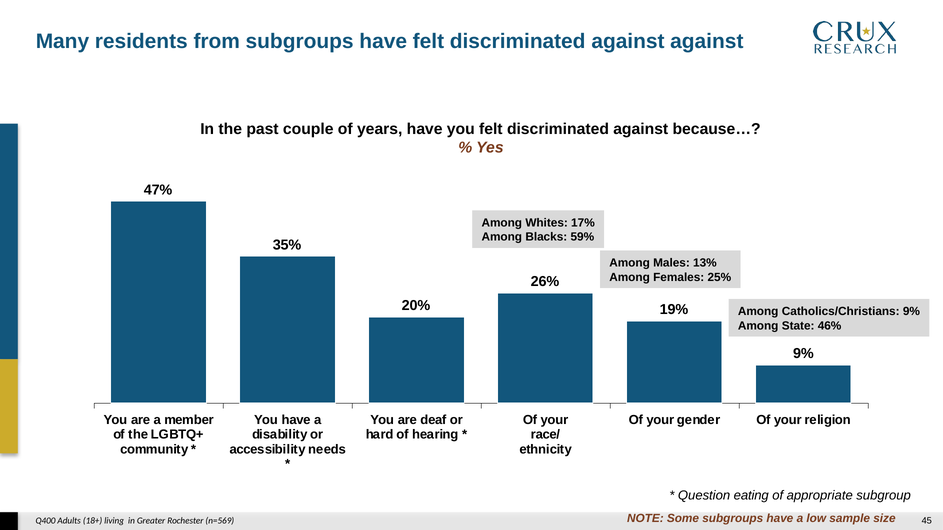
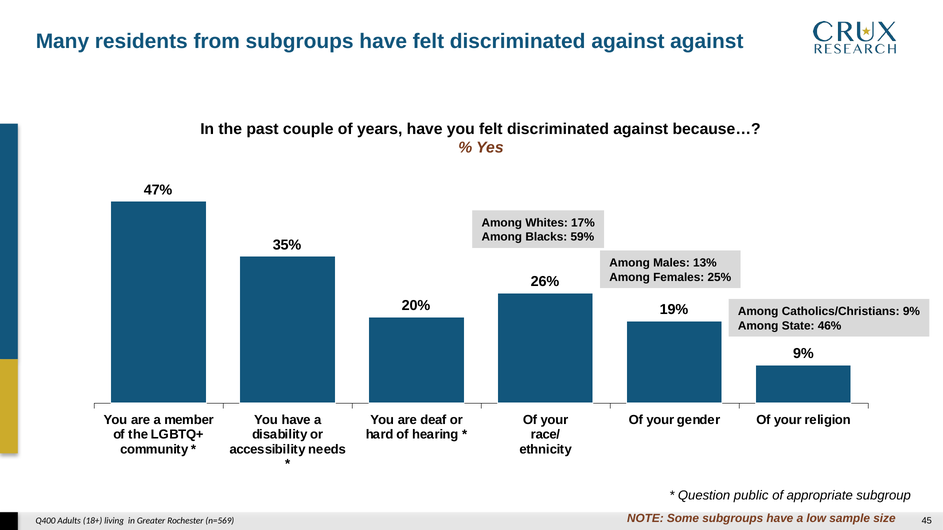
eating: eating -> public (751, 496)
